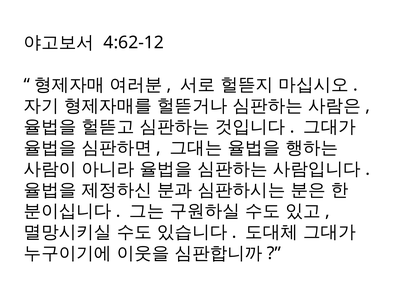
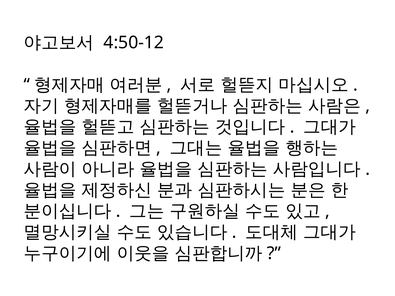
4:62-12: 4:62-12 -> 4:50-12 (134, 43)
